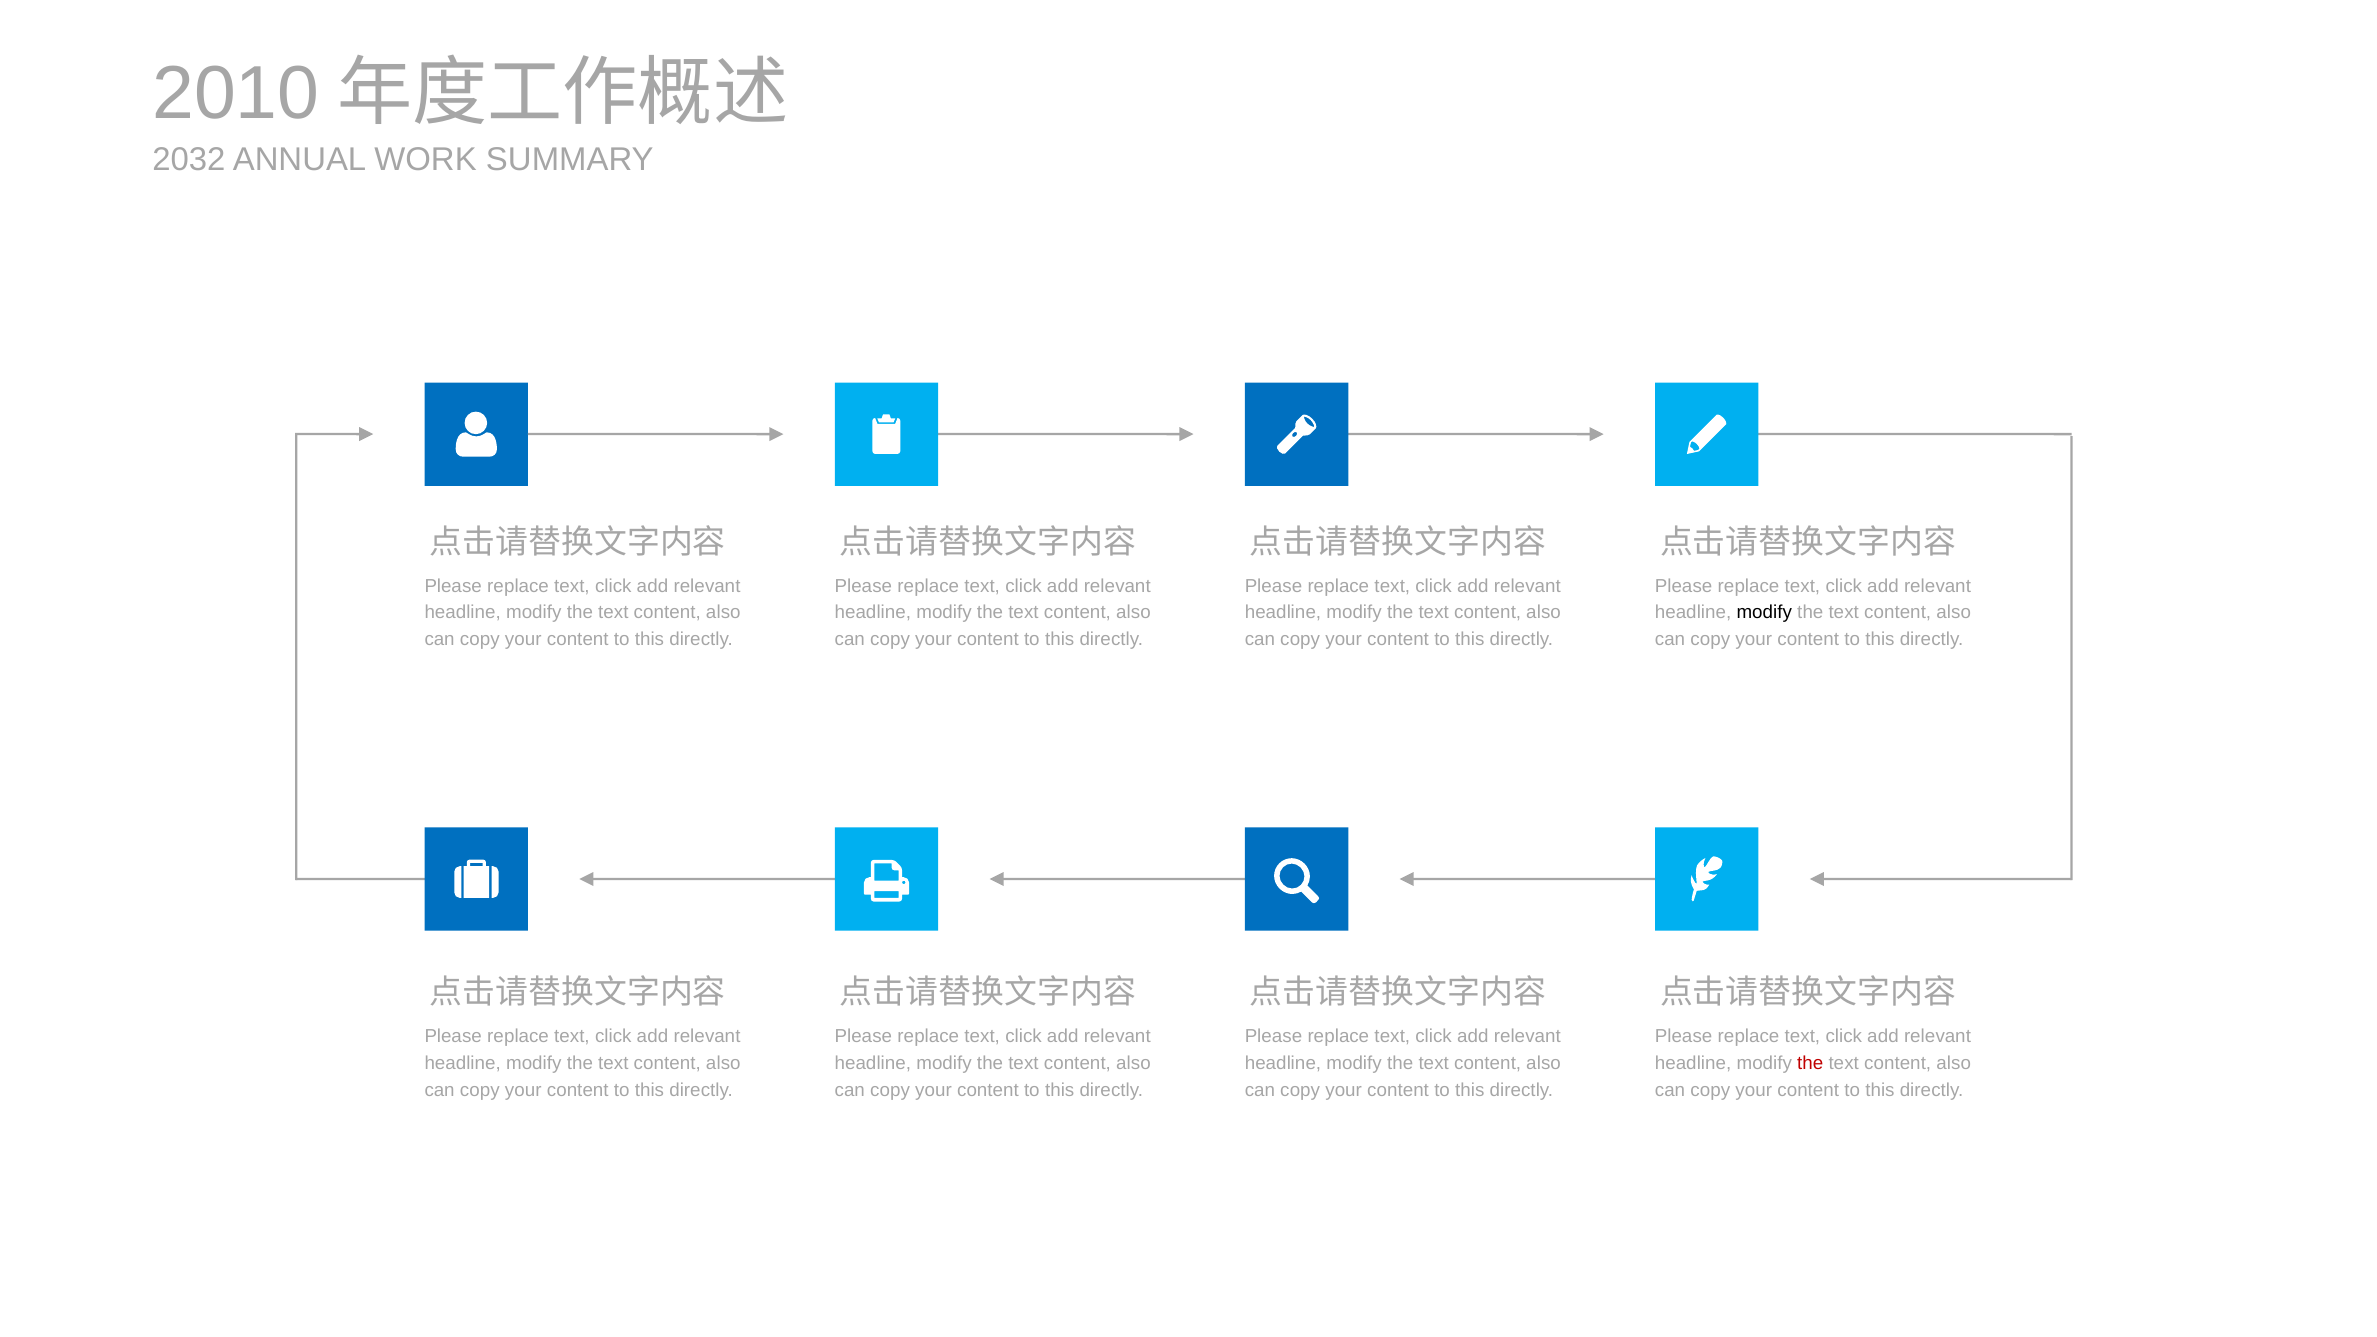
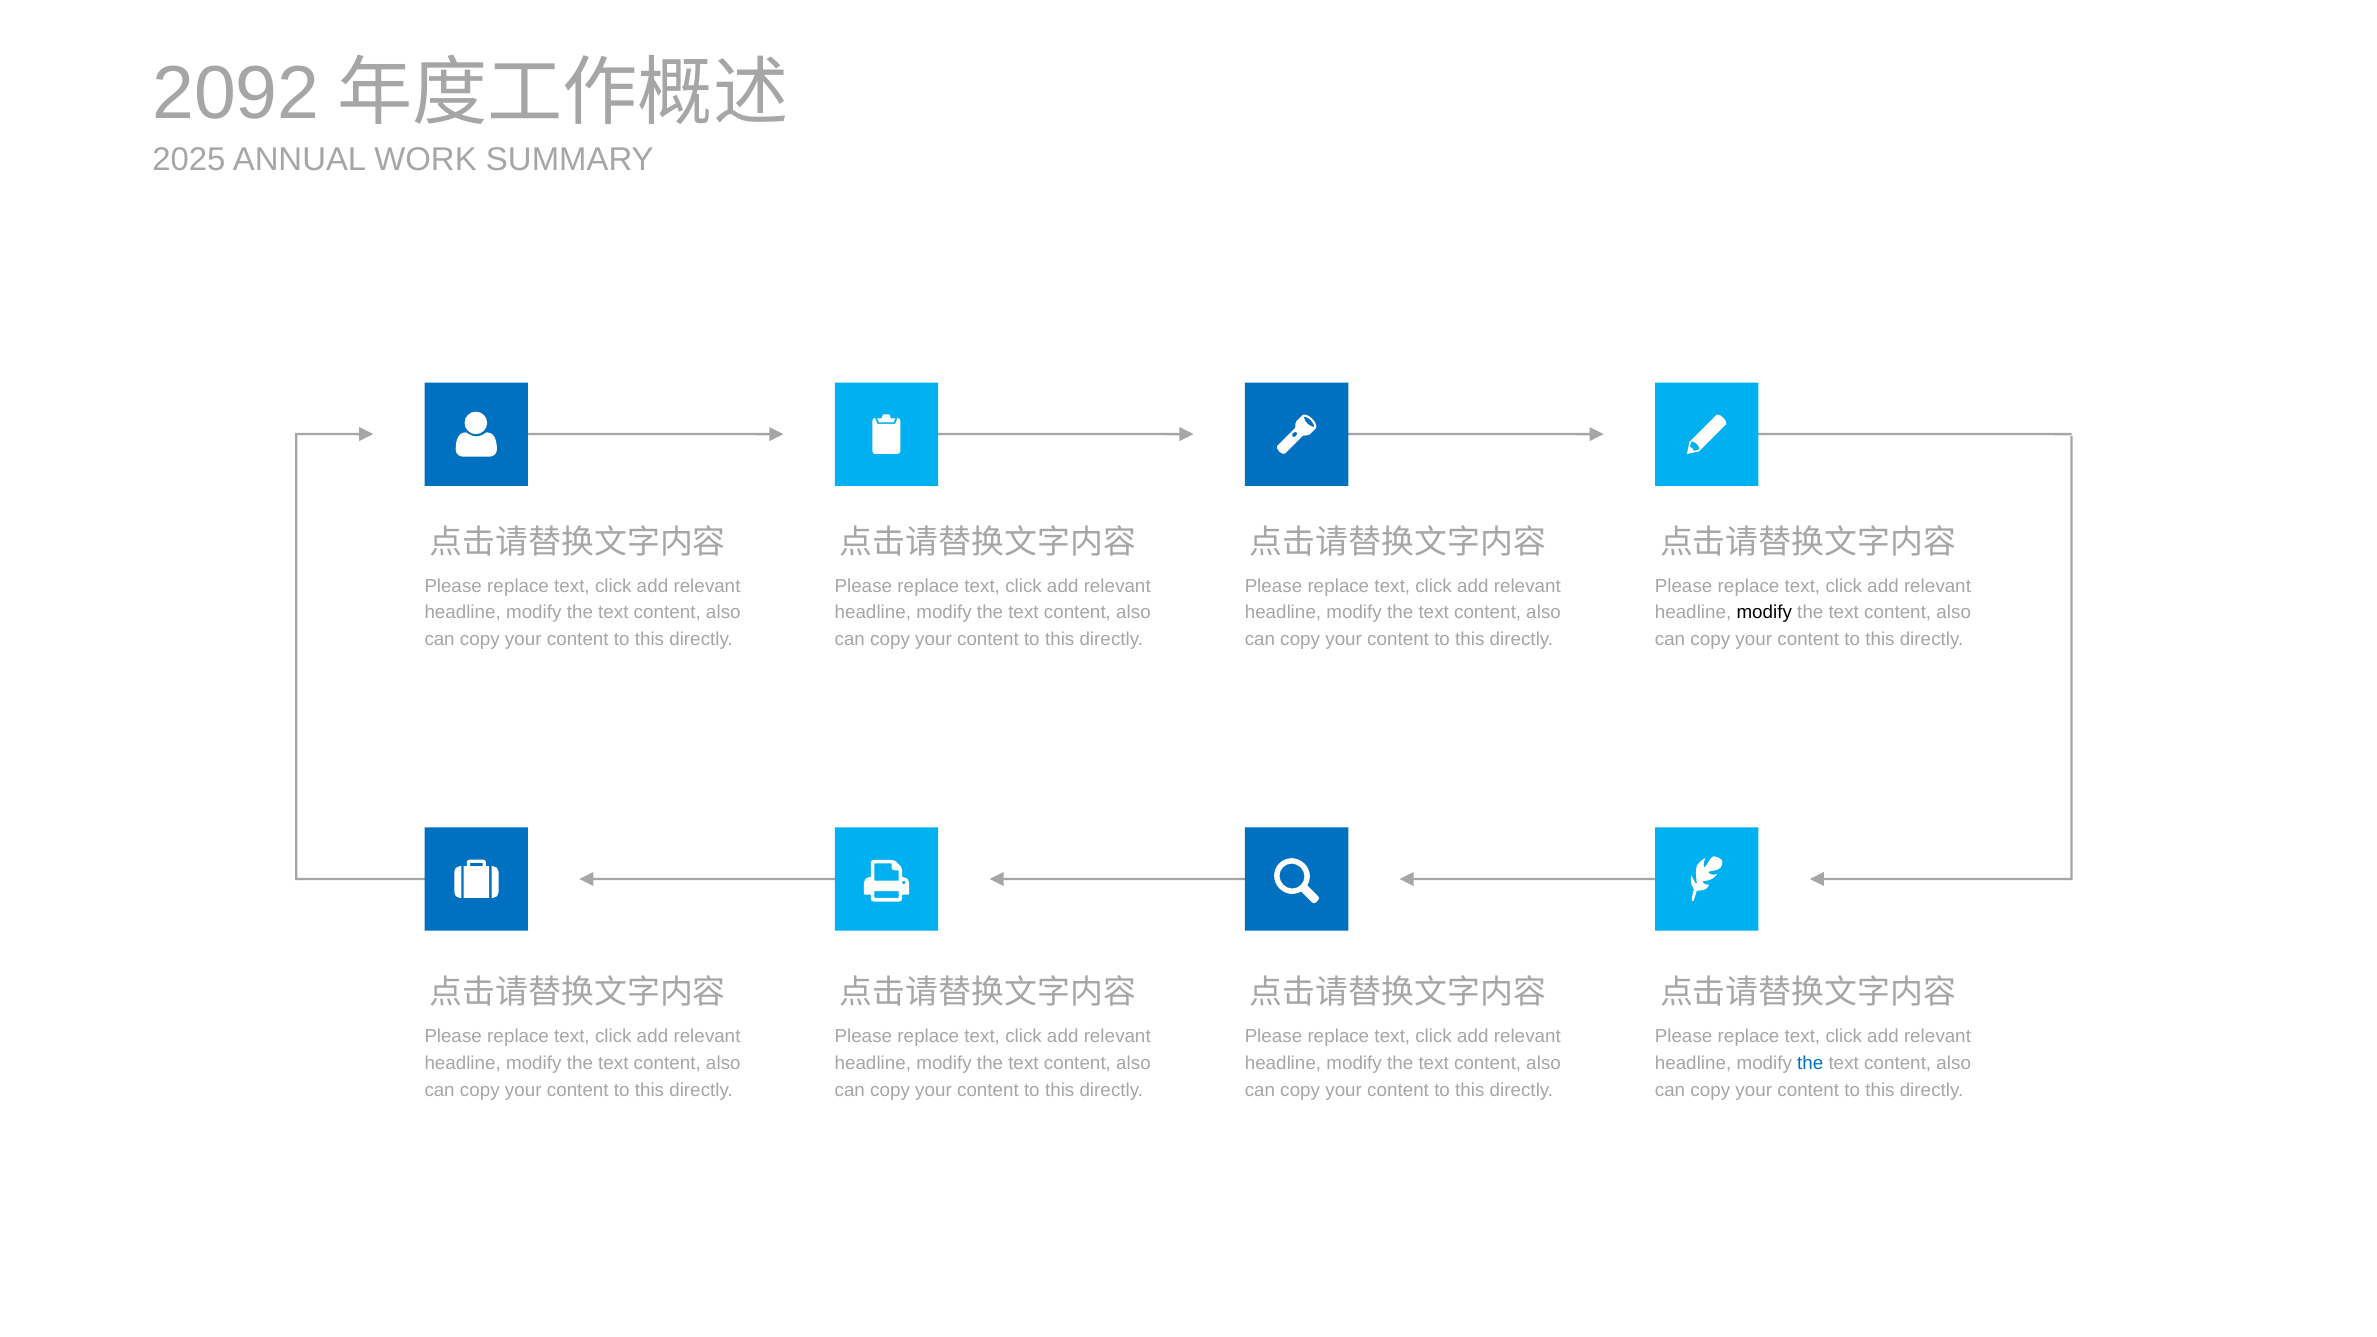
2010: 2010 -> 2092 (236, 94)
2032: 2032 -> 2025 (189, 160)
the colour: red -> blue (1810, 1063)
